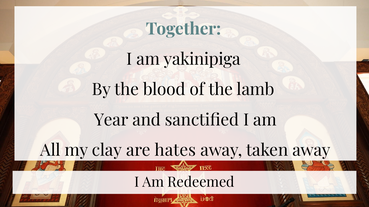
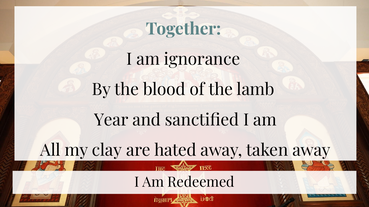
yakinipiga: yakinipiga -> ignorance (202, 59)
hates: hates -> hated (175, 151)
